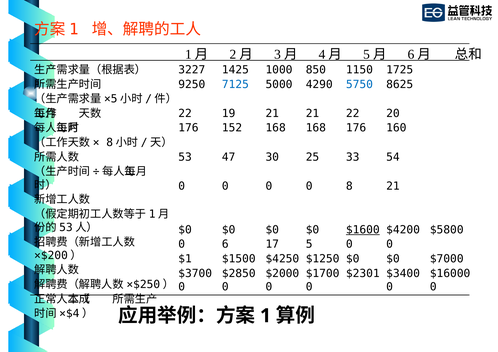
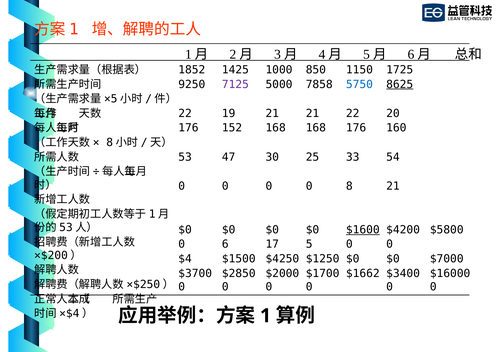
3227: 3227 -> 1852 (192, 70)
7125 colour: blue -> purple (235, 84)
4290: 4290 -> 7858 (319, 84)
8625 underline: none -> present (400, 84)
$1: $1 -> $4 (185, 259)
$2301: $2301 -> $1662 (363, 273)
